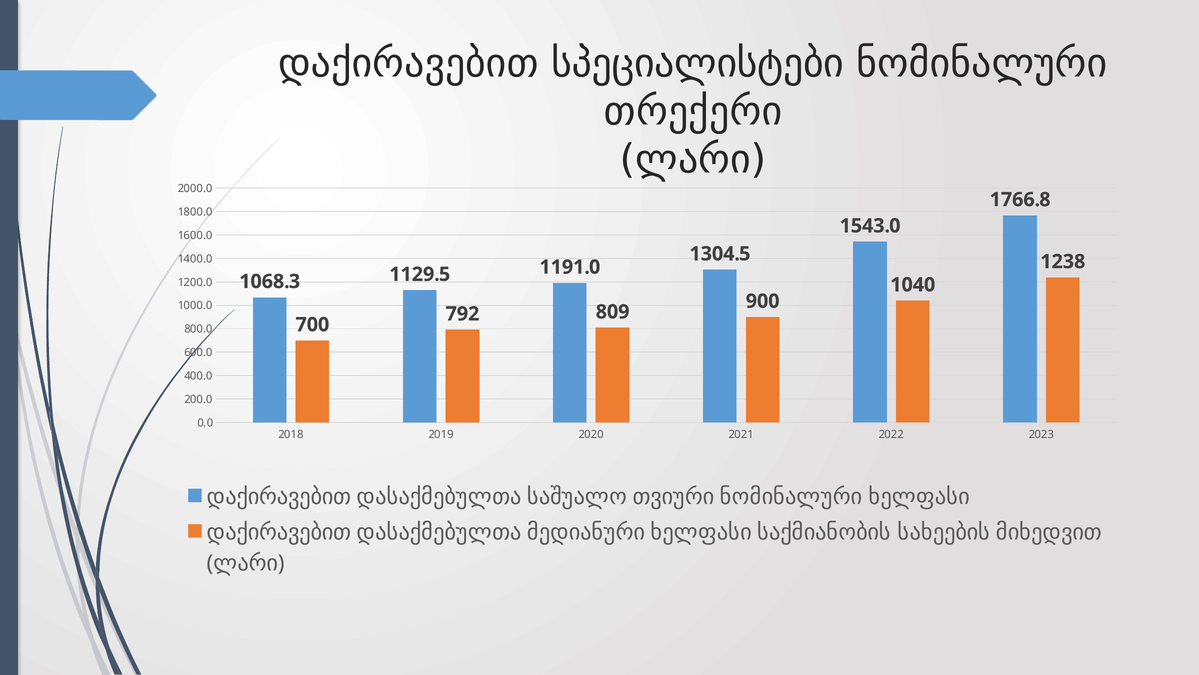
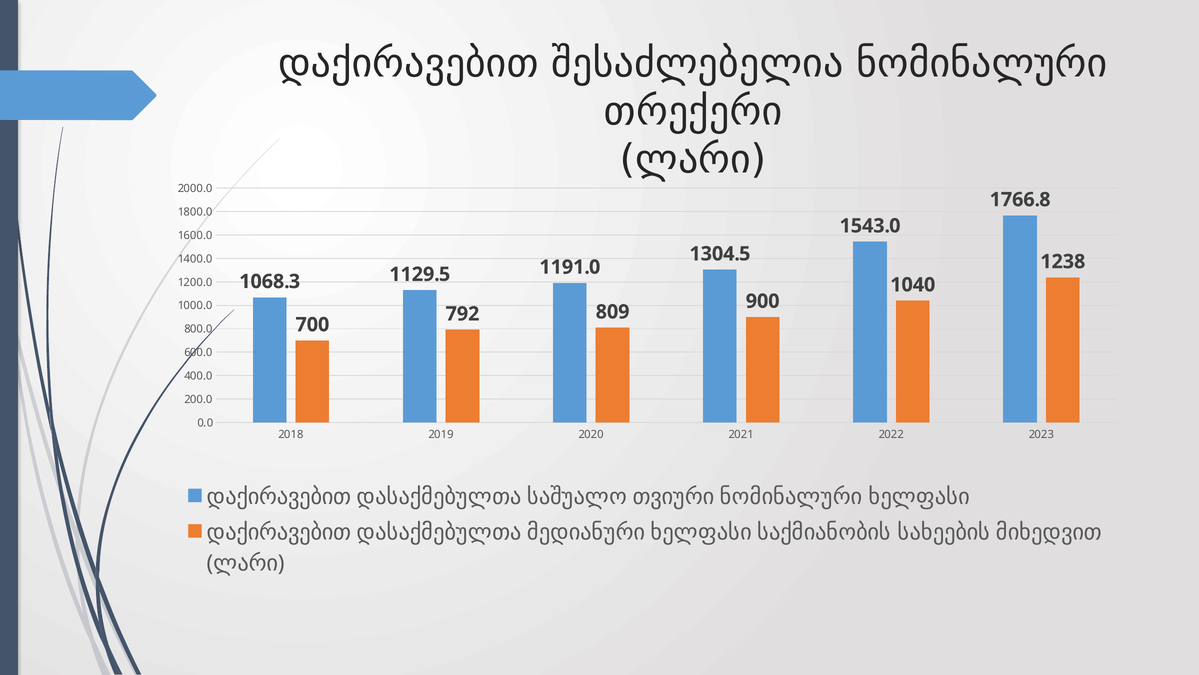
სპეციალისტები: სპეციალისტები -> შესაძლებელია (697, 63)
